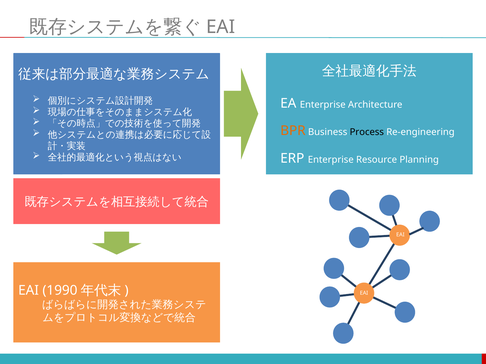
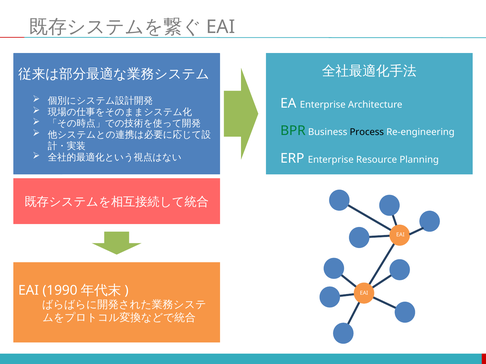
BPR colour: orange -> green (293, 131)
